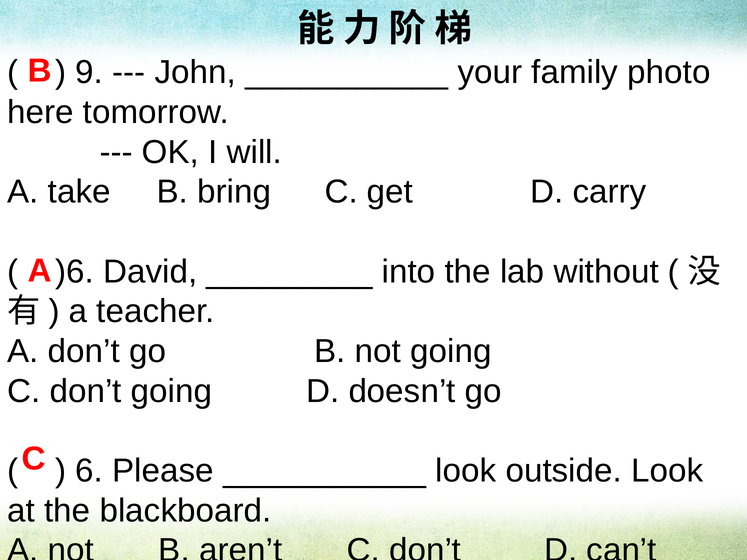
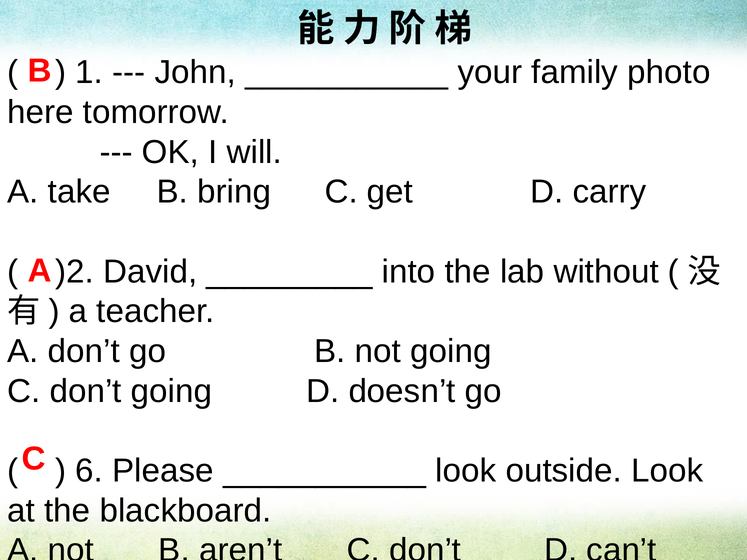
9: 9 -> 1 (89, 72)
)6: )6 -> )2 (75, 272)
